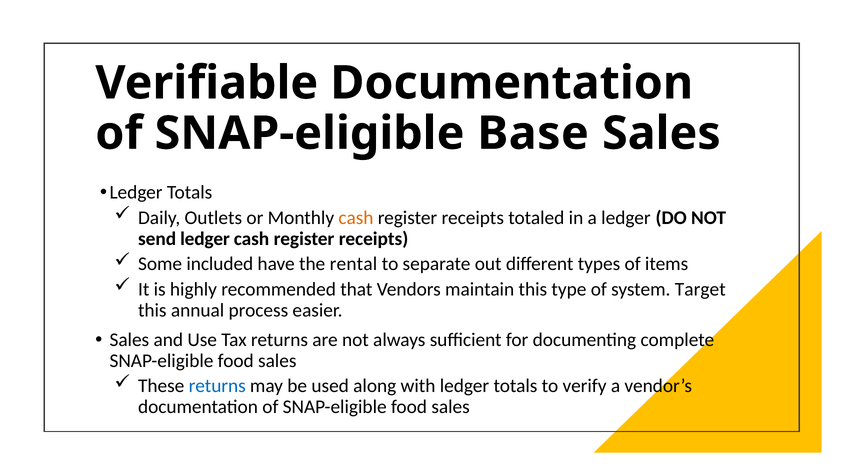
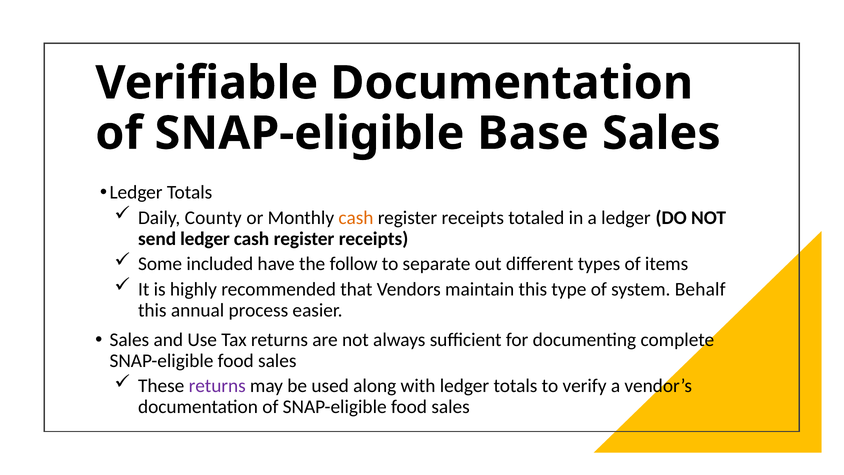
Outlets: Outlets -> County (213, 218)
rental: rental -> follow (354, 264)
Target: Target -> Behalf (700, 289)
returns colour: blue -> purple (217, 386)
